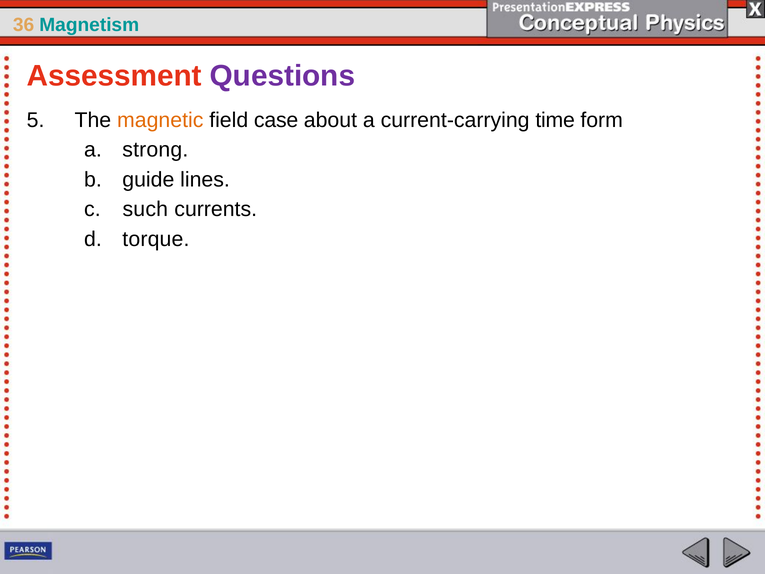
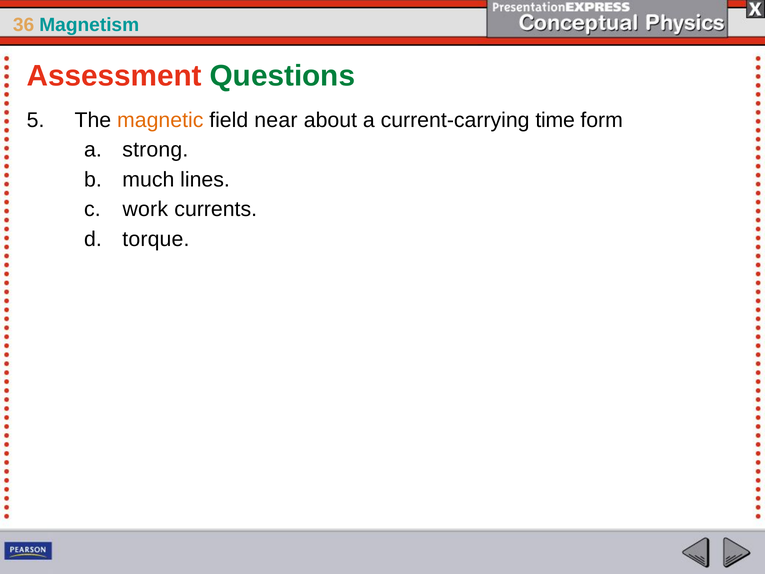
Questions colour: purple -> green (282, 76)
case: case -> near (276, 120)
guide: guide -> much (148, 180)
such: such -> work (145, 209)
